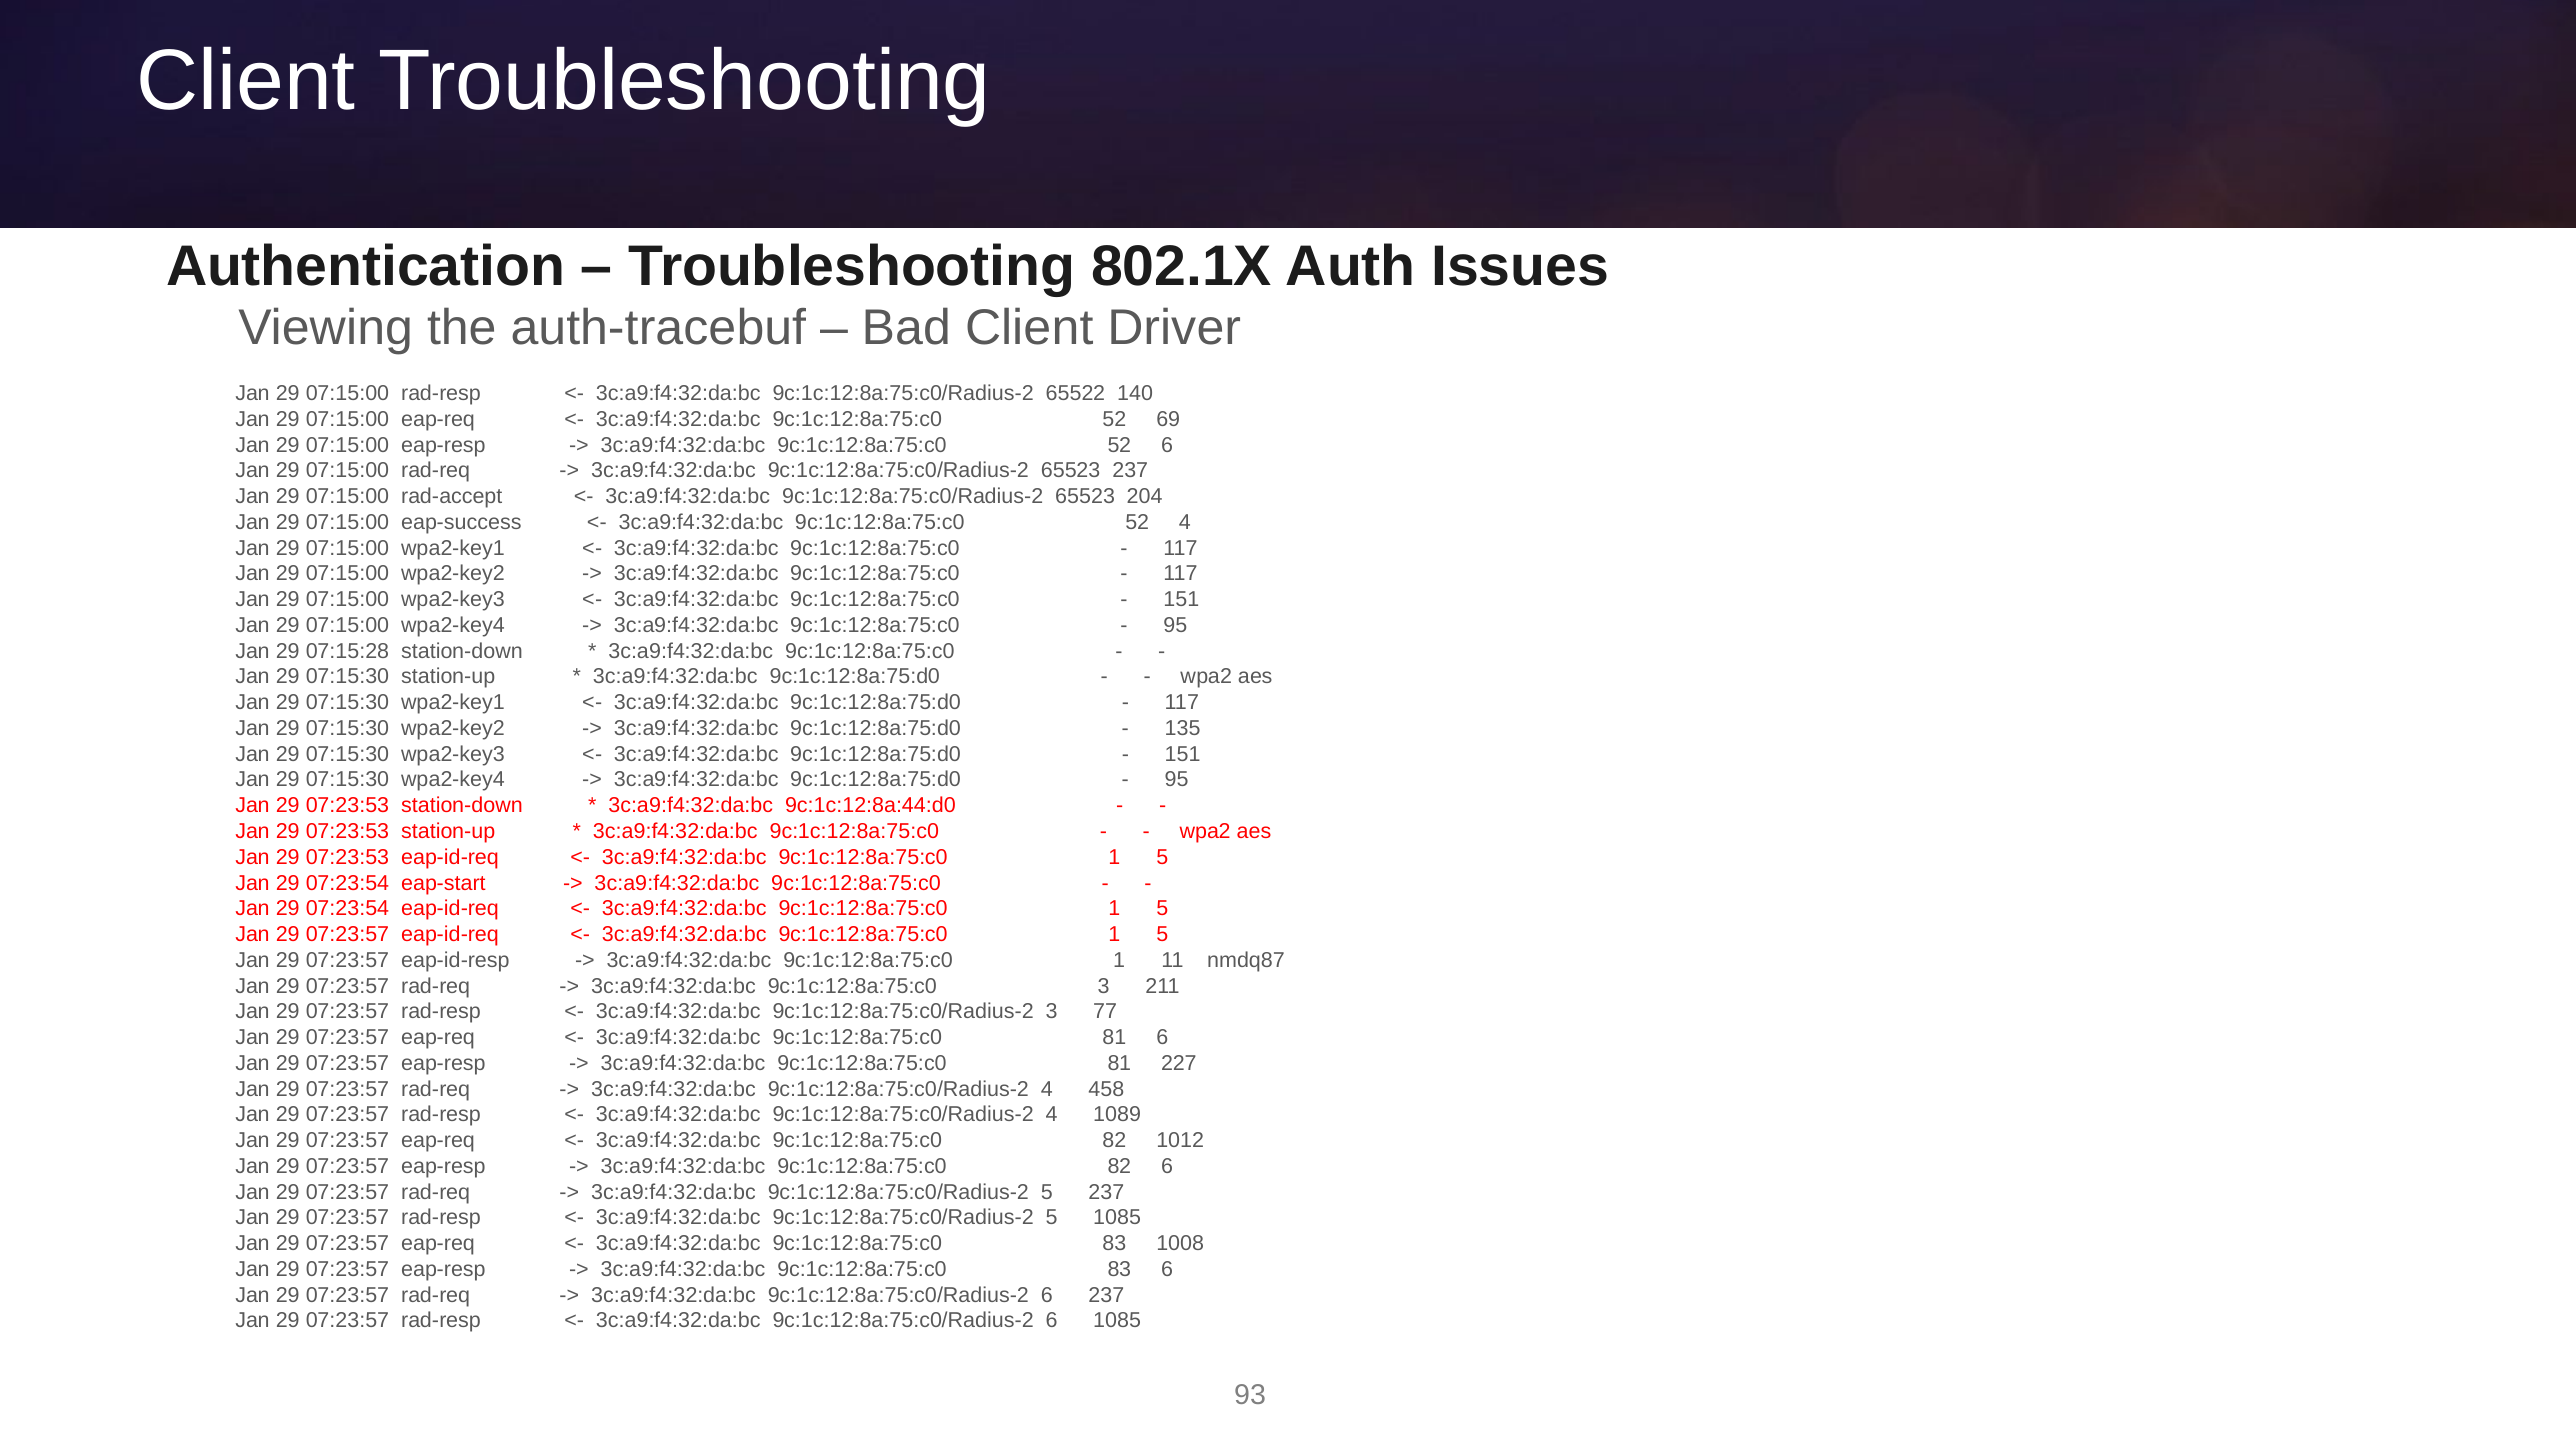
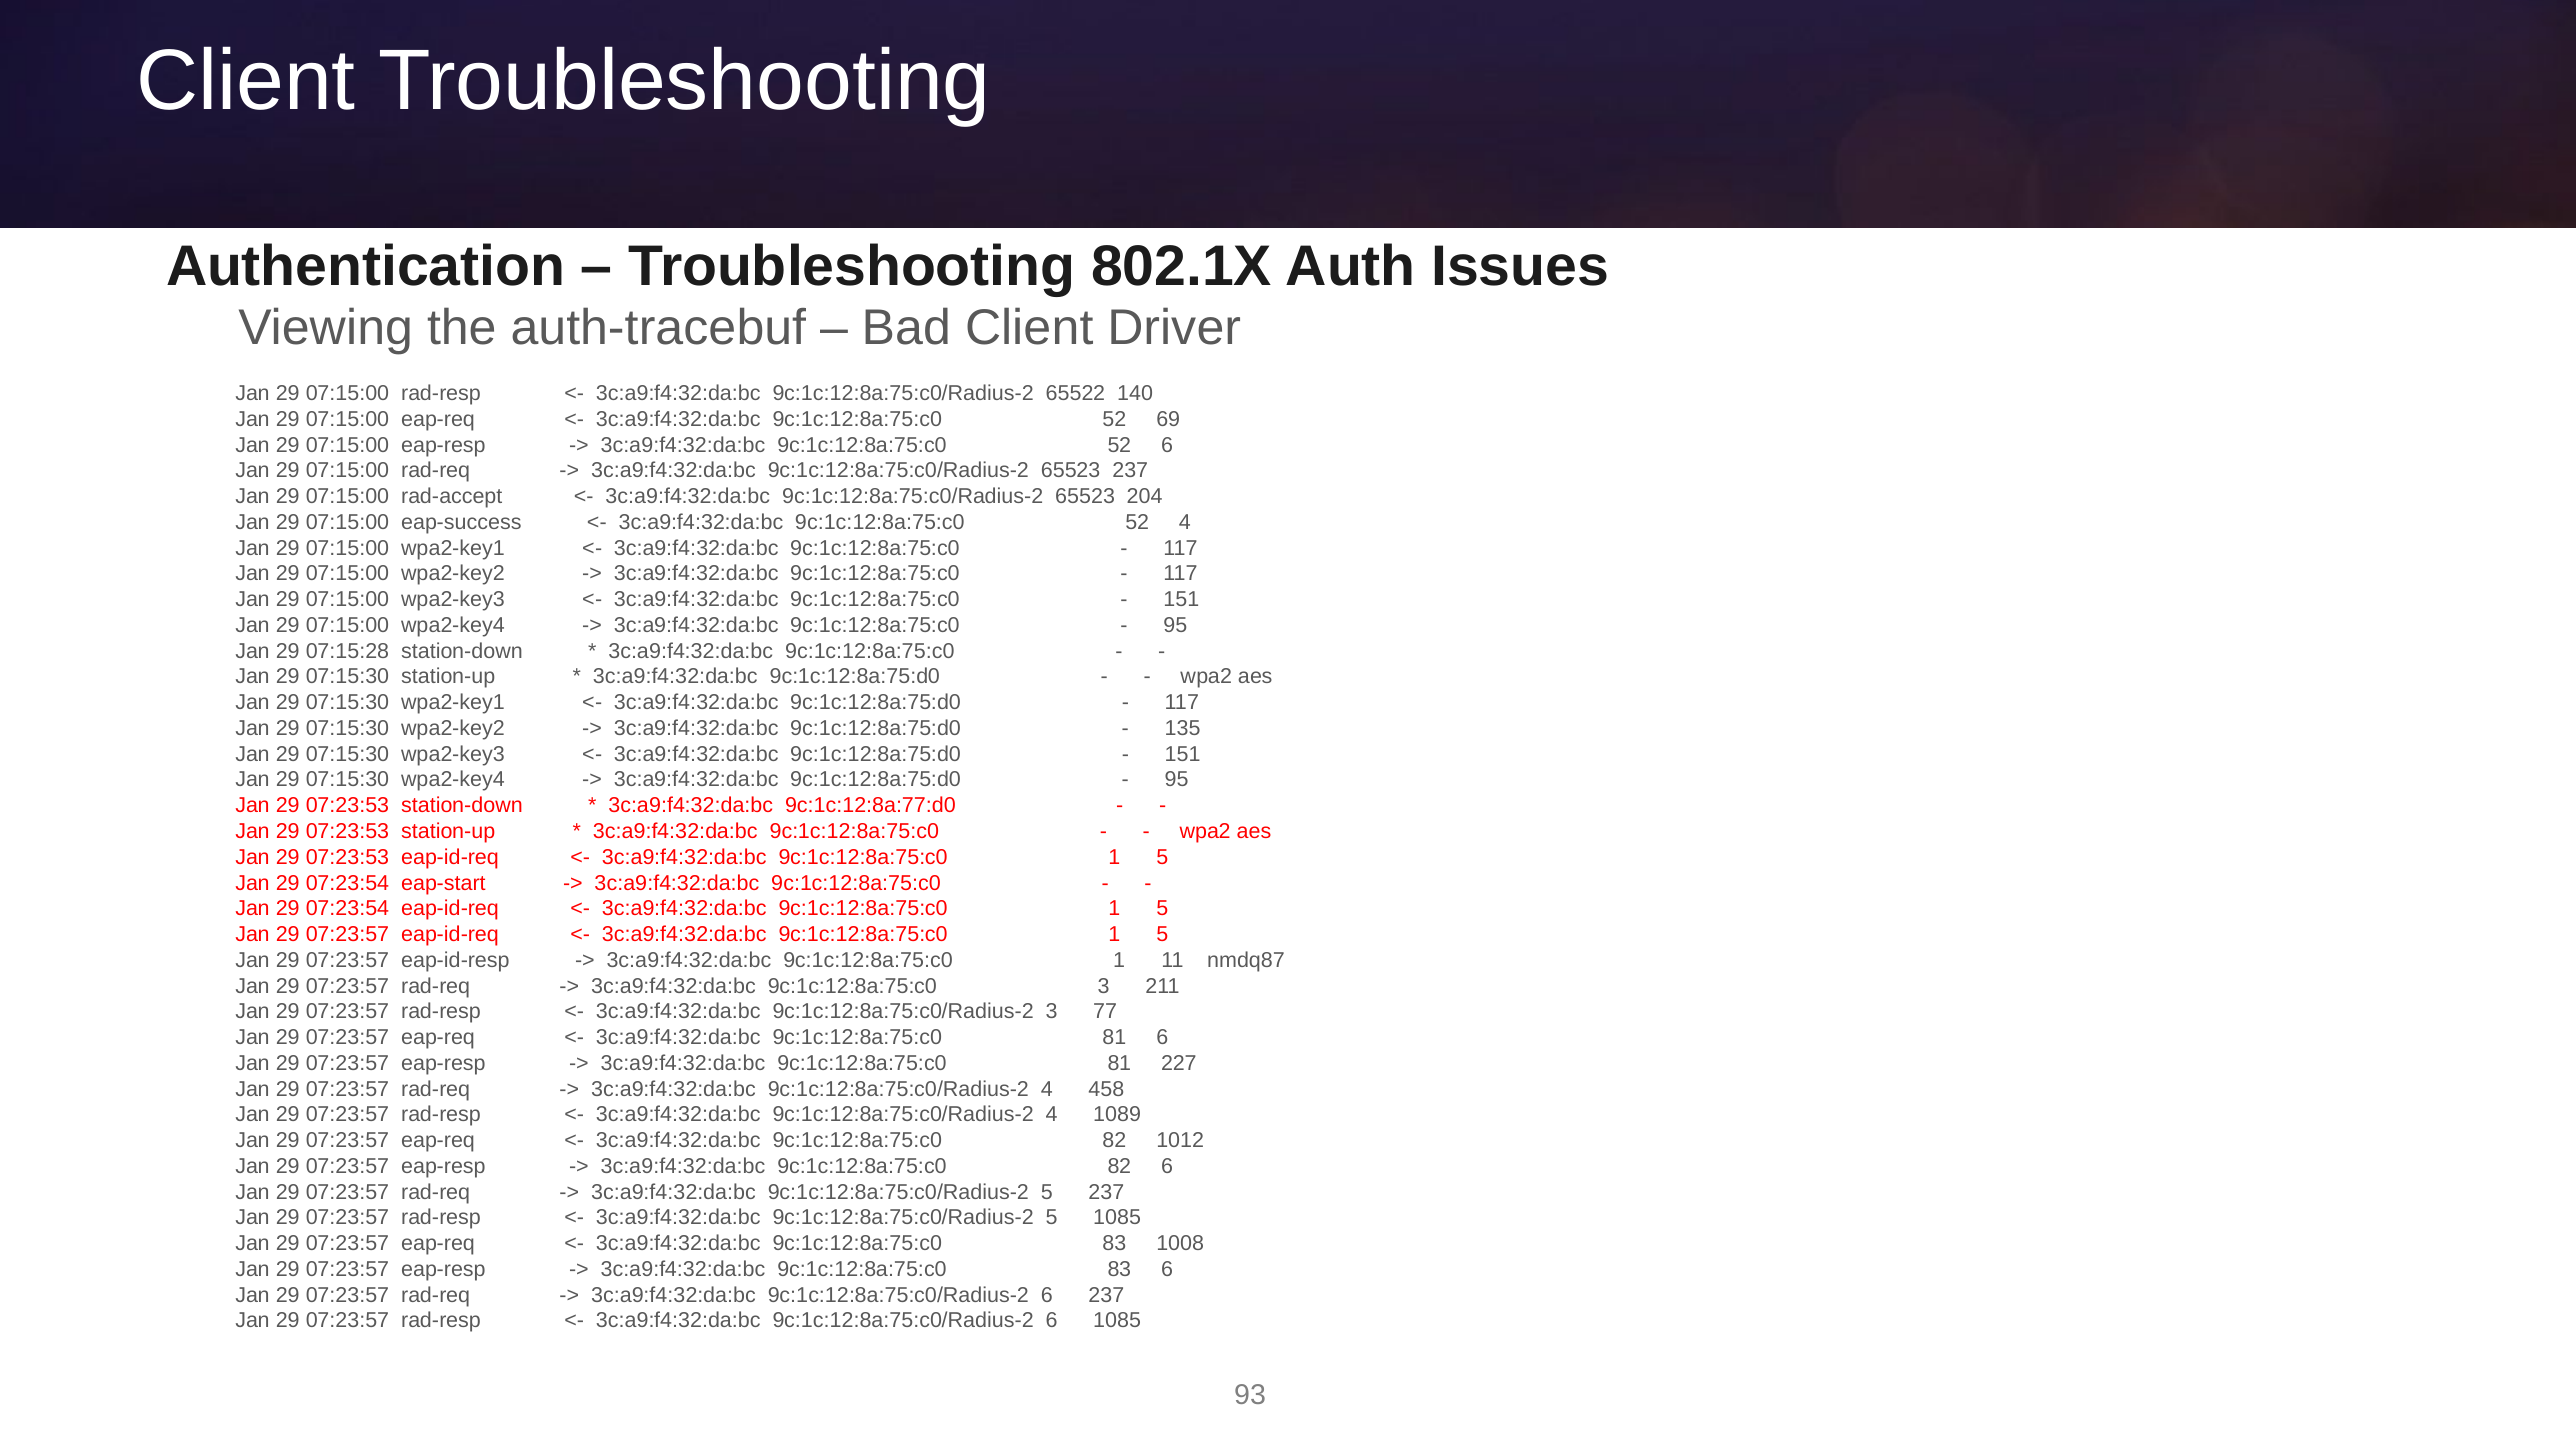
9c:1c:12:8a:44:d0: 9c:1c:12:8a:44:d0 -> 9c:1c:12:8a:77:d0 (870, 806)
